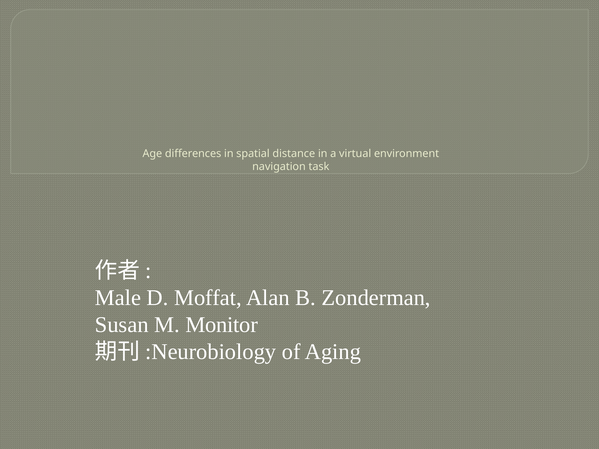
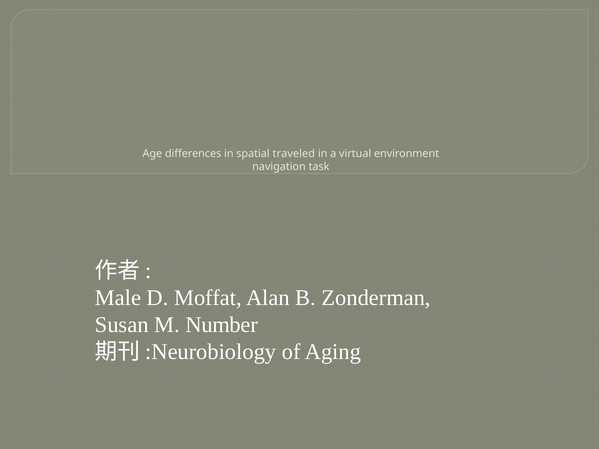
distance: distance -> traveled (294, 154)
Monitor: Monitor -> Number (222, 325)
